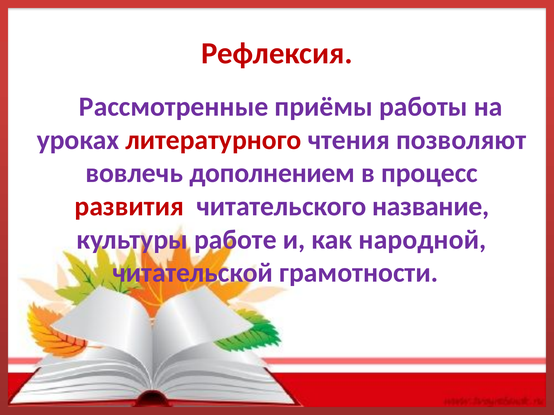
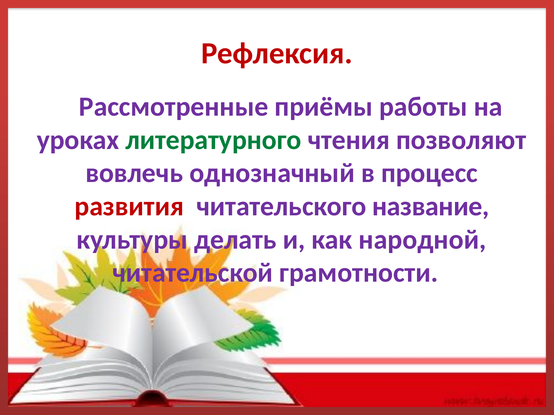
литературного colour: red -> green (213, 140)
дополнением: дополнением -> однозначный (272, 173)
работе: работе -> делать (235, 240)
